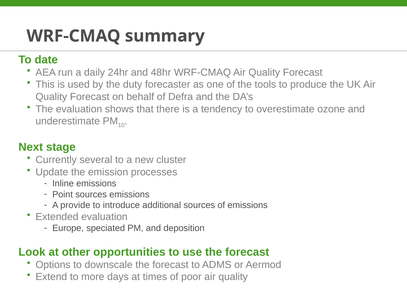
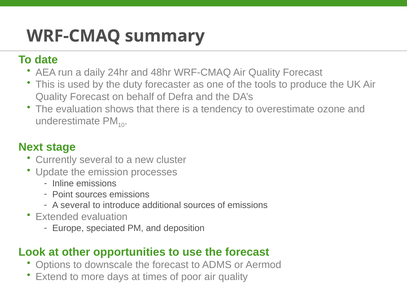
A provide: provide -> several (75, 205)
